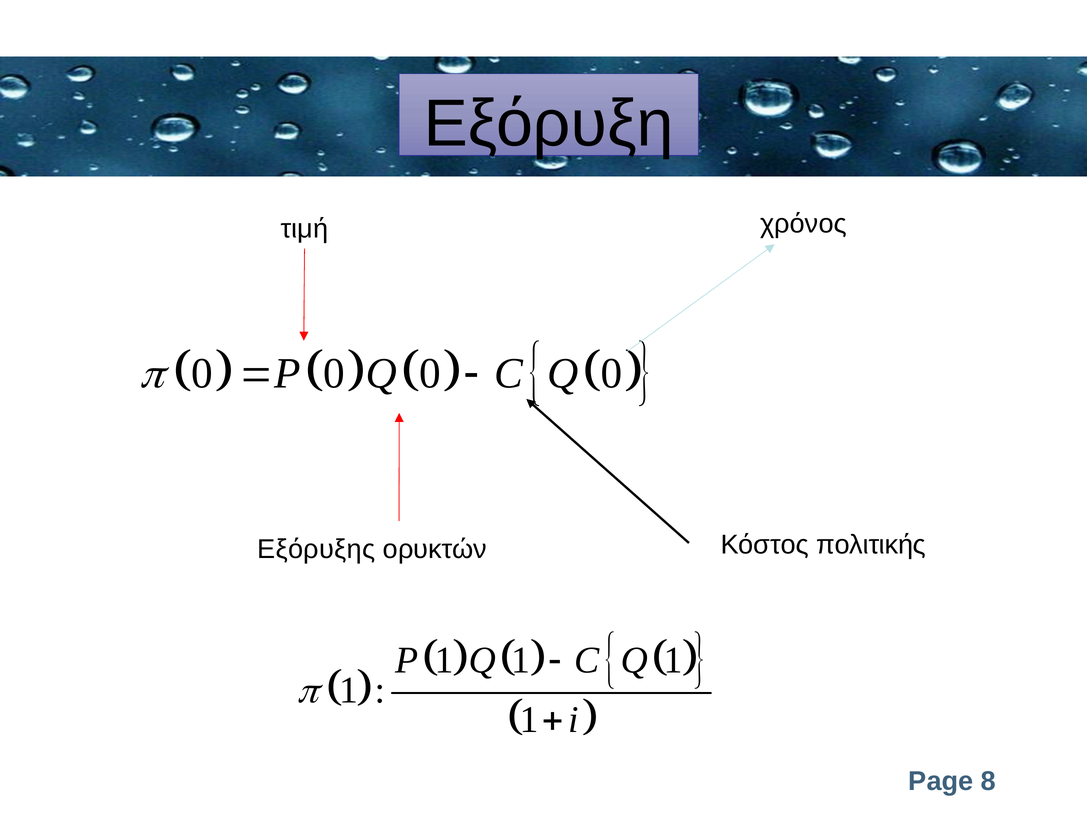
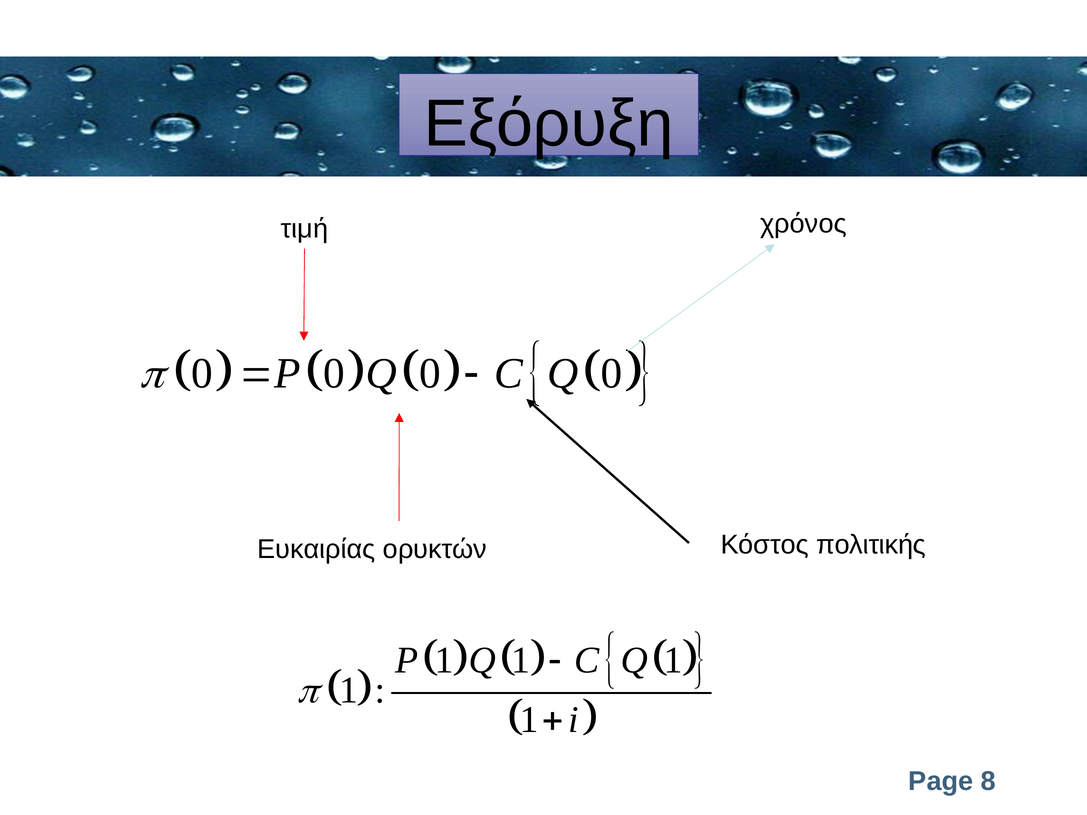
Εξόρυξης: Εξόρυξης -> Ευκαιρίας (316, 550)
